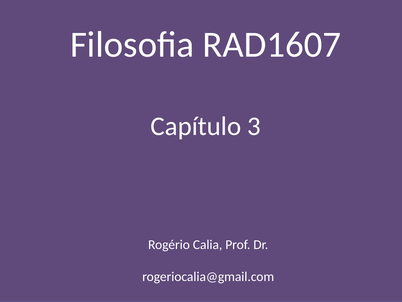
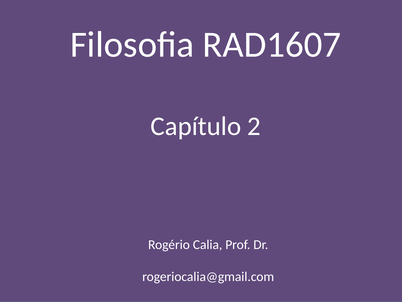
3: 3 -> 2 (254, 126)
